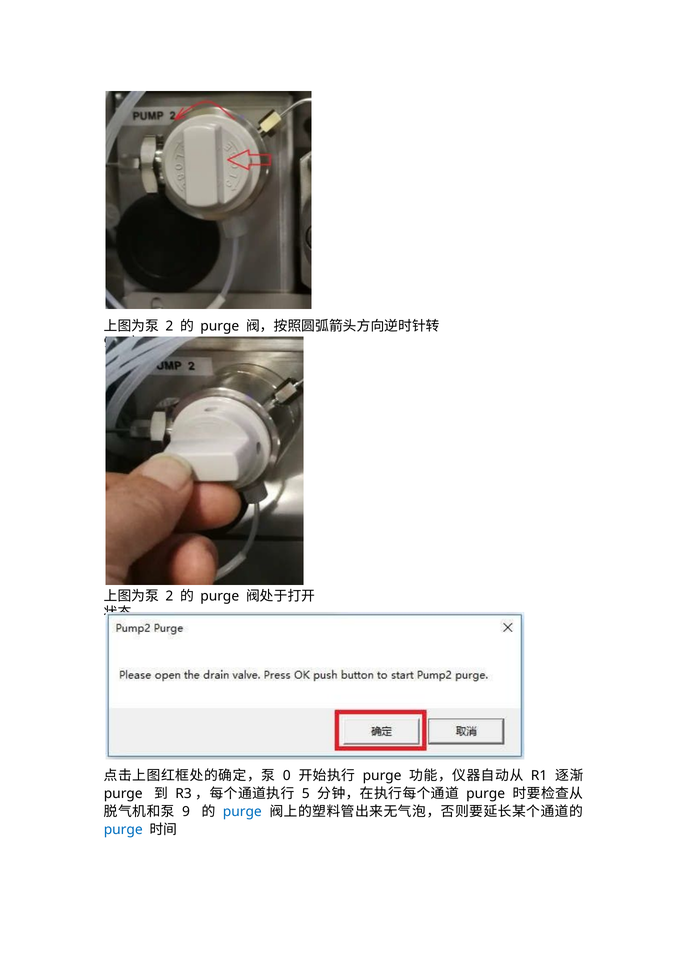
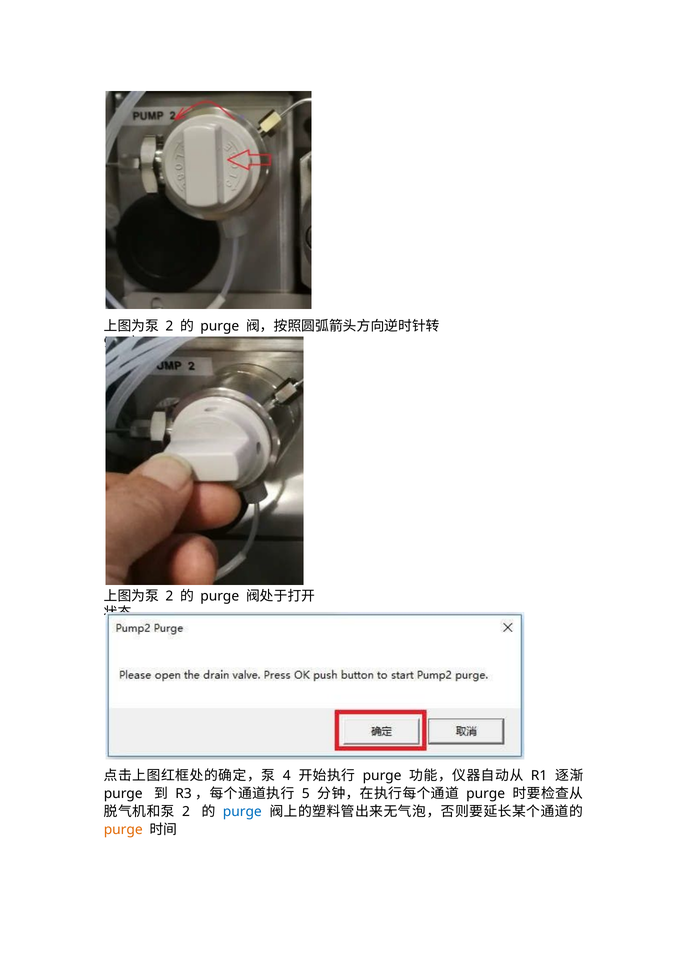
0: 0 -> 4 (287, 776)
9: 9 -> 2 (186, 811)
purge colour: blue -> orange (123, 829)
